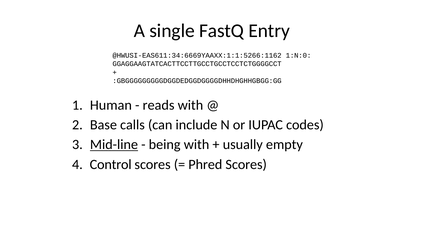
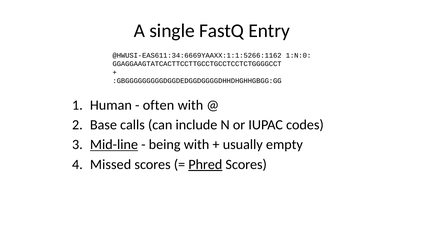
reads: reads -> often (159, 105)
Control: Control -> Missed (111, 165)
Phred underline: none -> present (205, 165)
